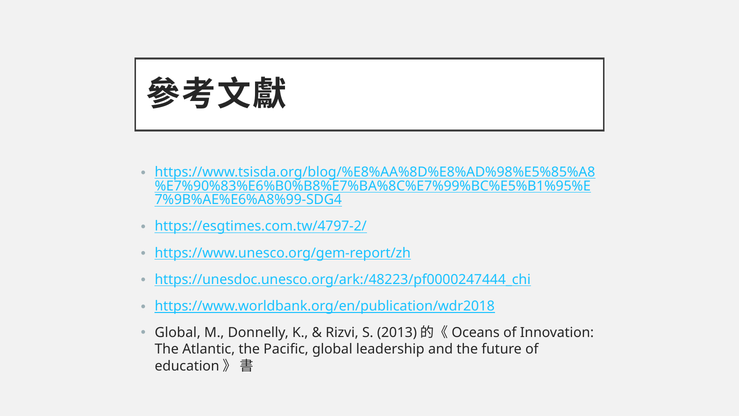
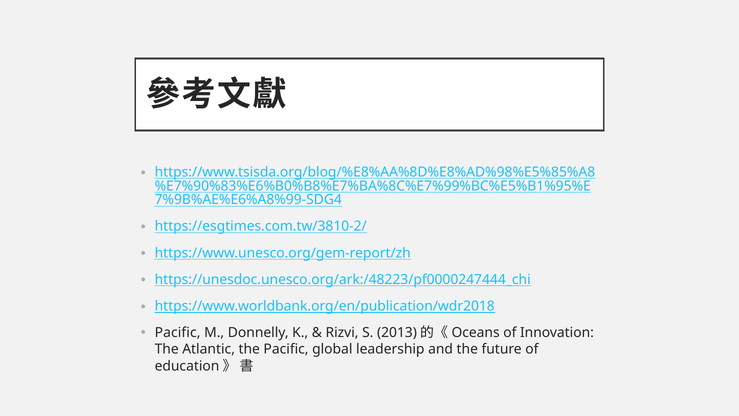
https://esgtimes.com.tw/4797-2/: https://esgtimes.com.tw/4797-2/ -> https://esgtimes.com.tw/3810-2/ (261, 226)
Global: Global -> Pacific (178, 332)
